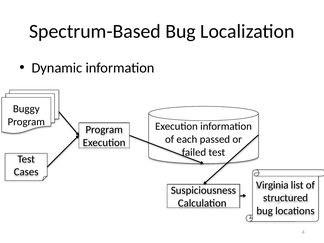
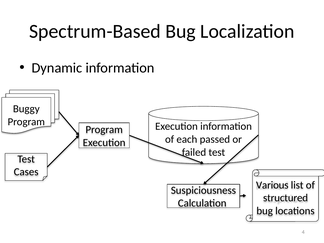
Virginia: Virginia -> Various (272, 185)
